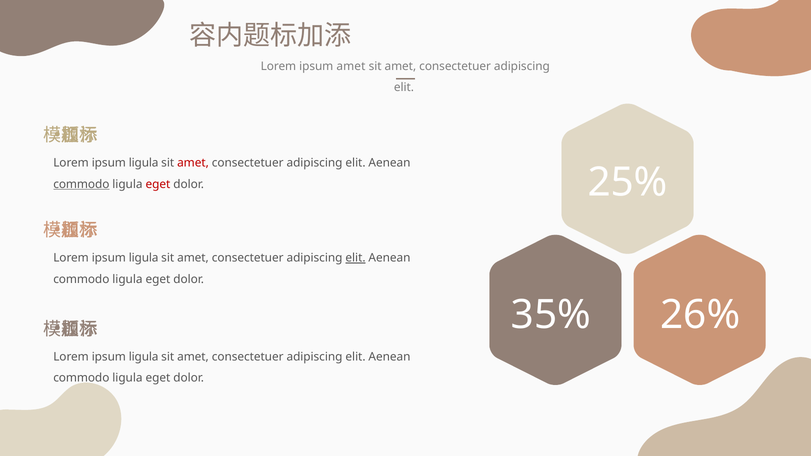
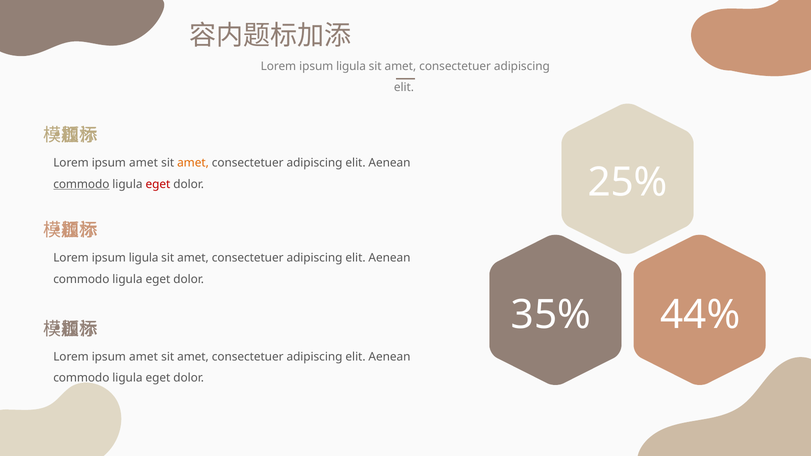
amet: amet -> ligula (351, 66)
ligula: ligula -> amet (144, 163)
amet colour: red -> orange (193, 163)
elit underline: present -> none (355, 258)
26%: 26% -> 44% (700, 315)
ligula: ligula -> amet (144, 357)
